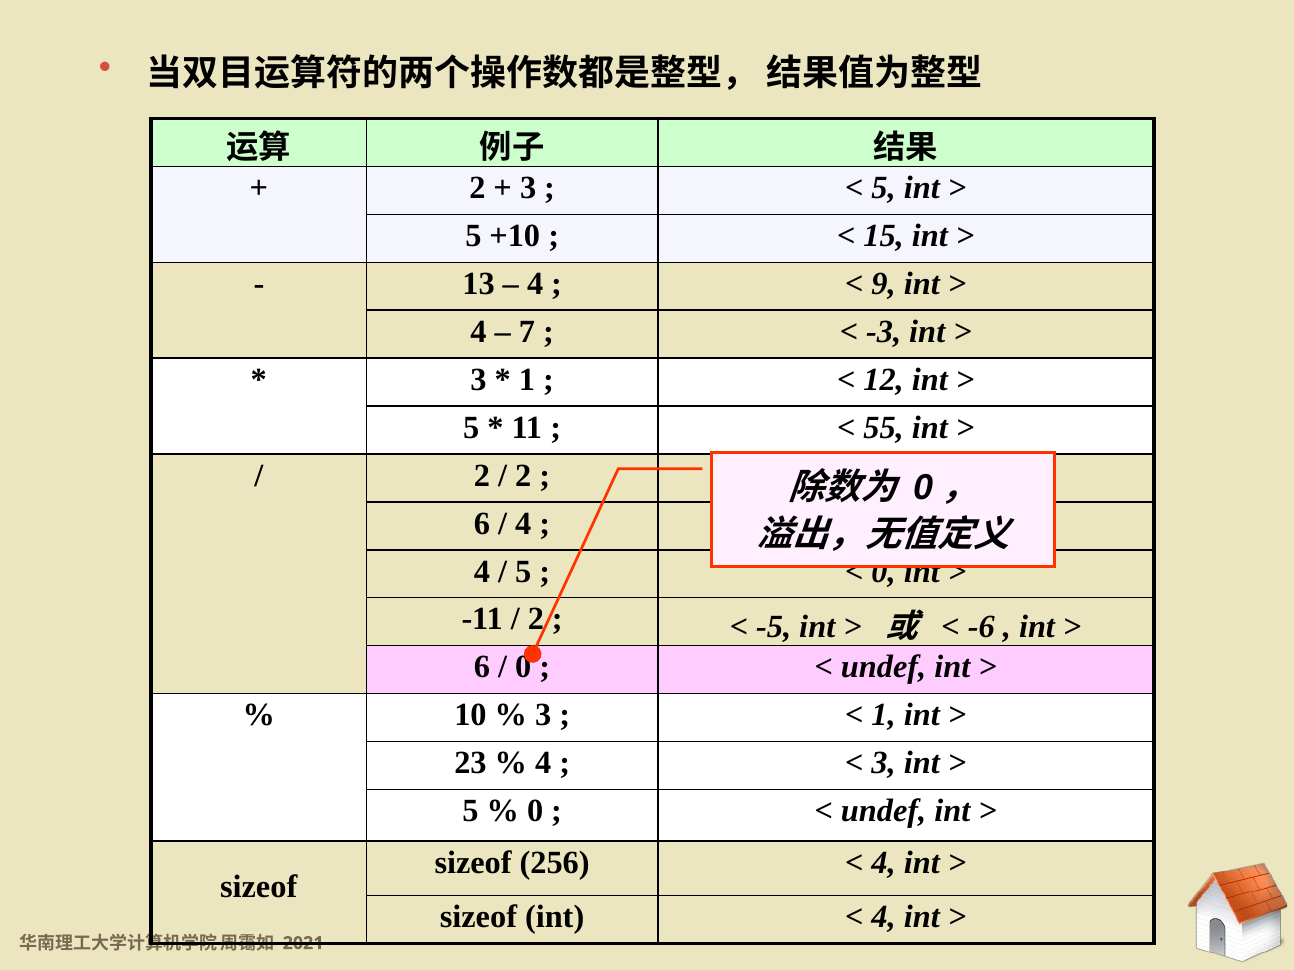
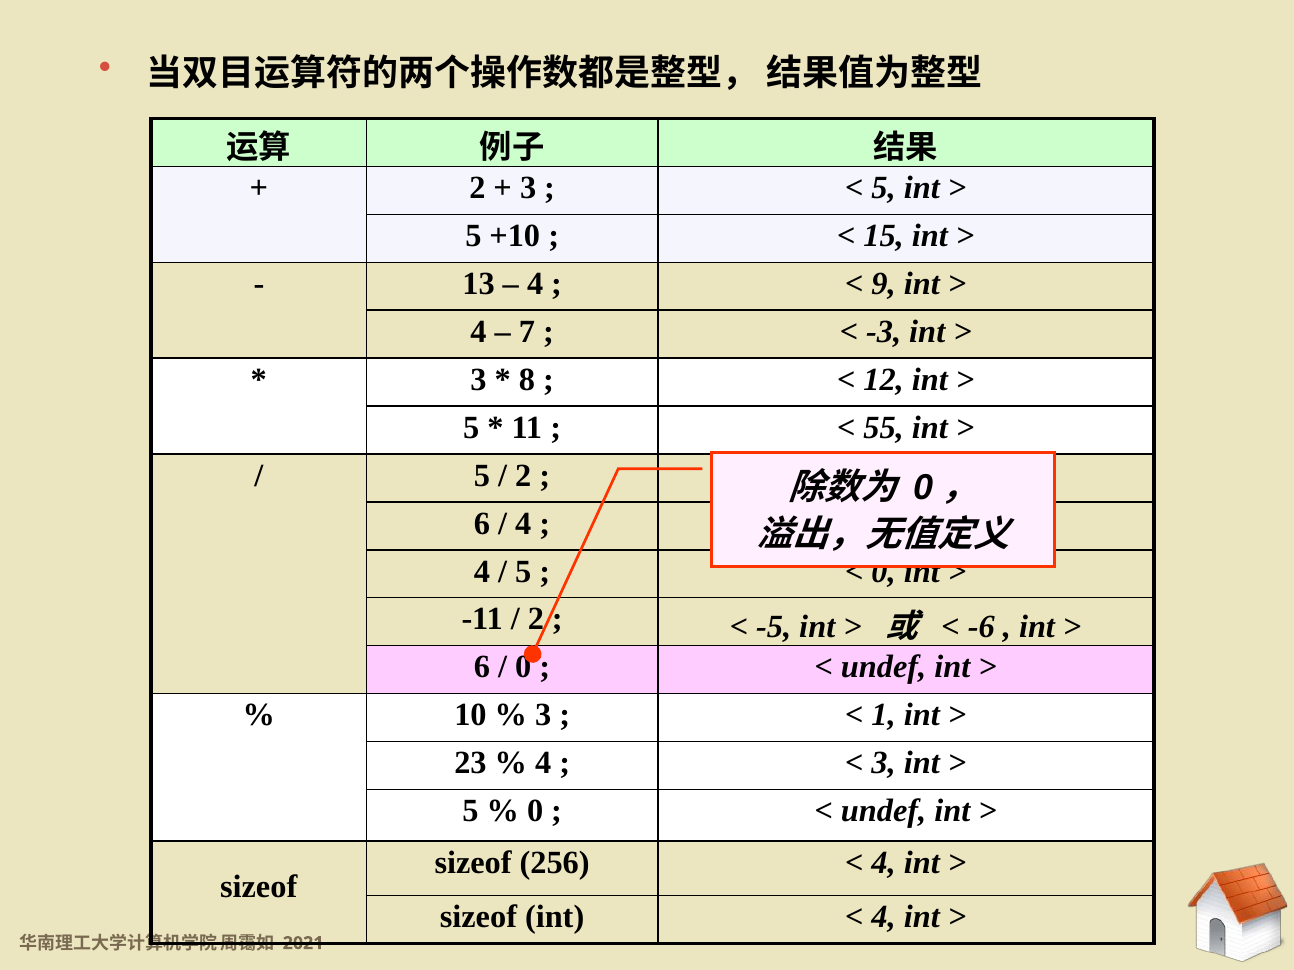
1: 1 -> 8 (527, 380)
2: 2 -> 5 (482, 476)
